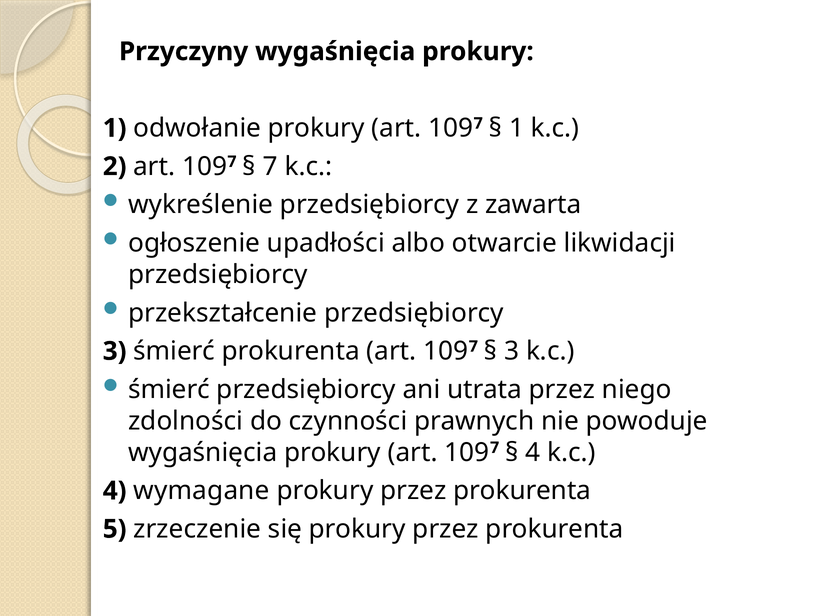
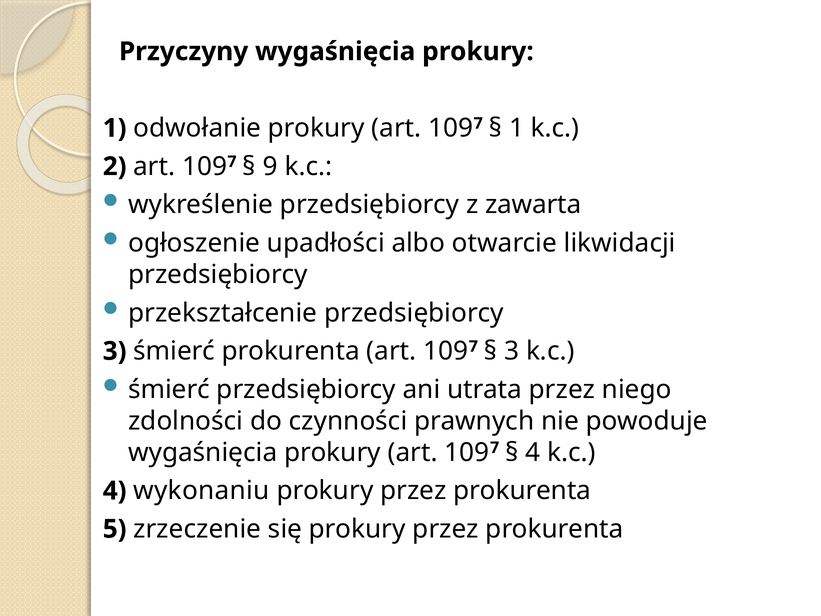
7: 7 -> 9 (270, 166)
wymagane: wymagane -> wykonaniu (201, 491)
